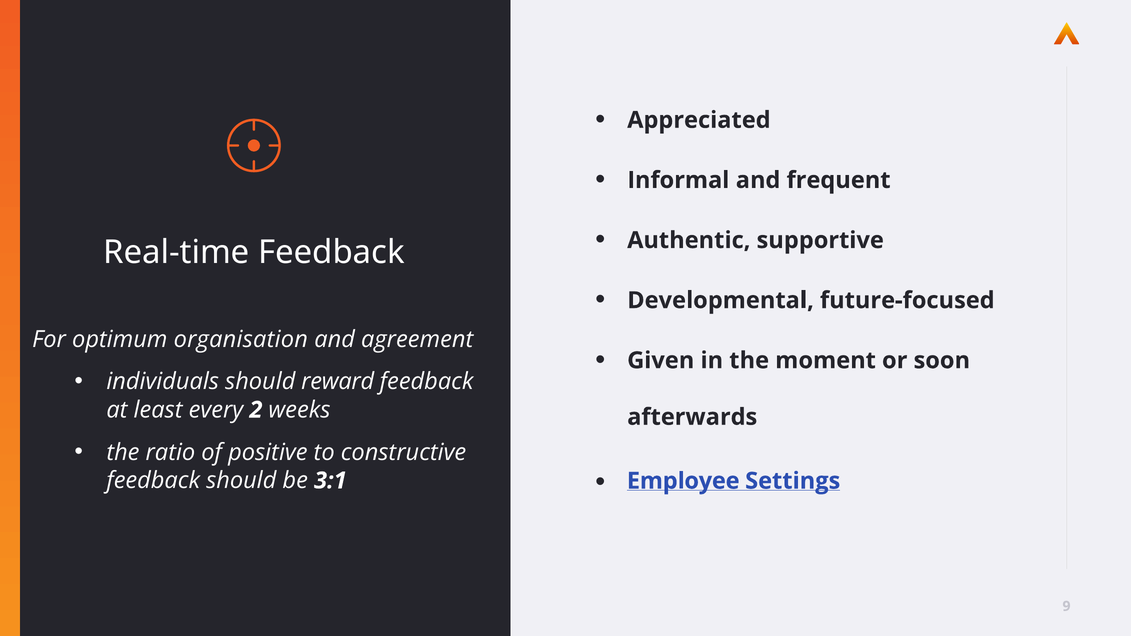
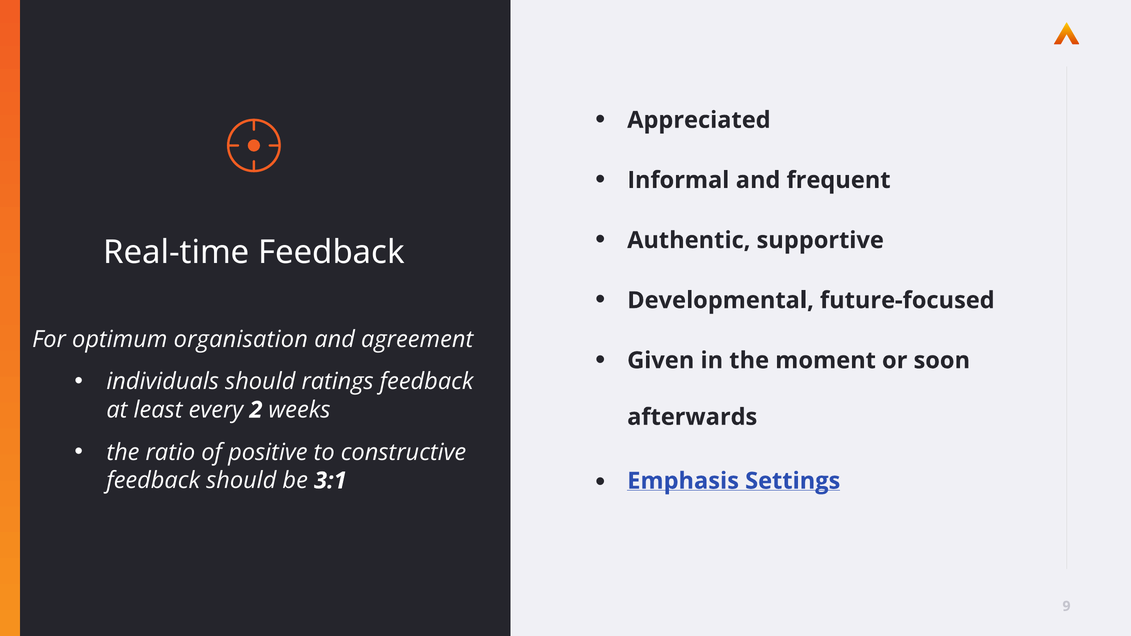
reward: reward -> ratings (338, 382)
Employee: Employee -> Emphasis (683, 481)
